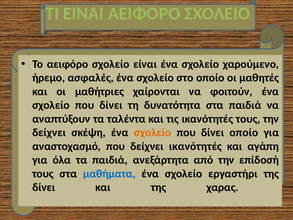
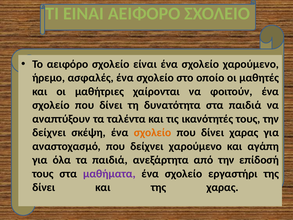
δίνει οποίο: οποίο -> χαρας (244, 132)
δείχνει ικανότητές: ικανότητές -> χαρούμενο (195, 146)
μαθήματα colour: blue -> purple (109, 173)
